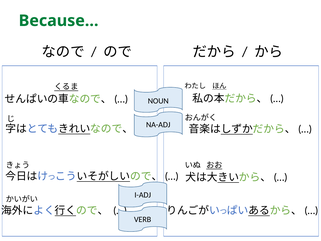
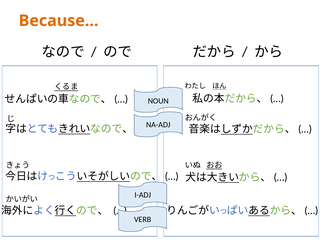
Because… colour: green -> orange (59, 21)
